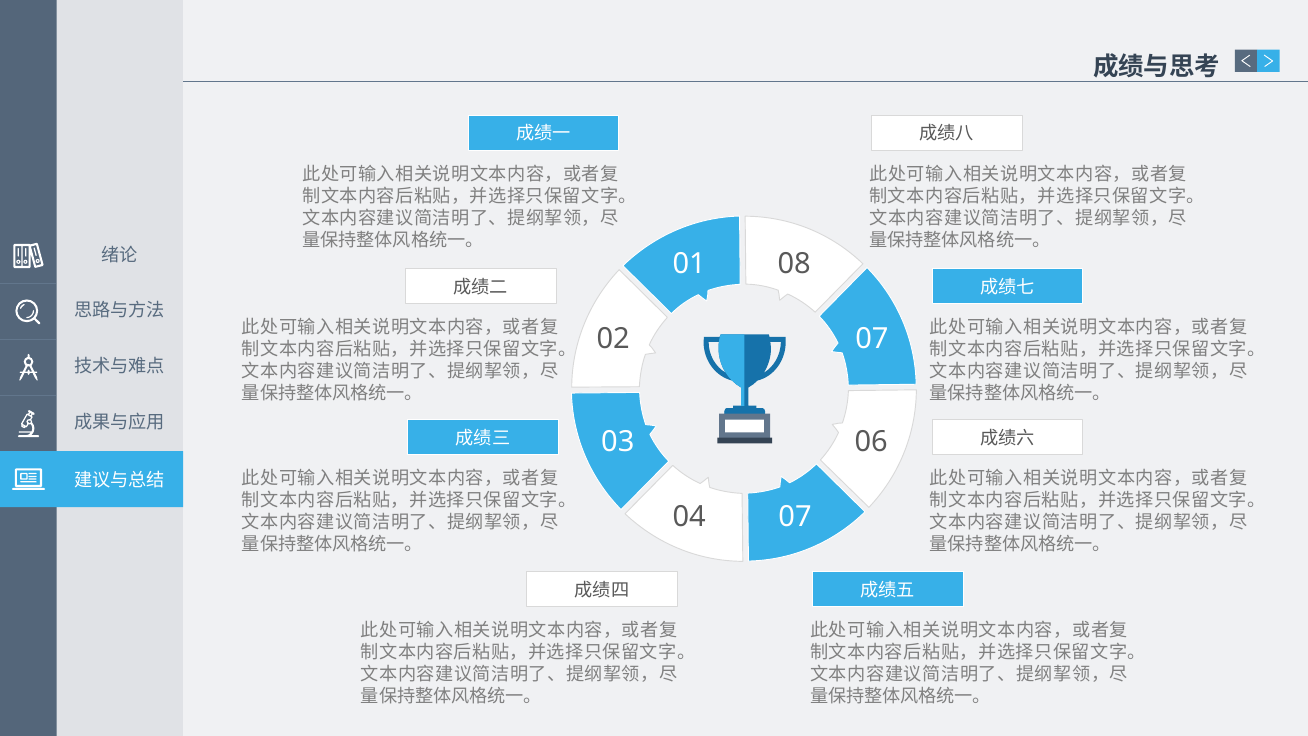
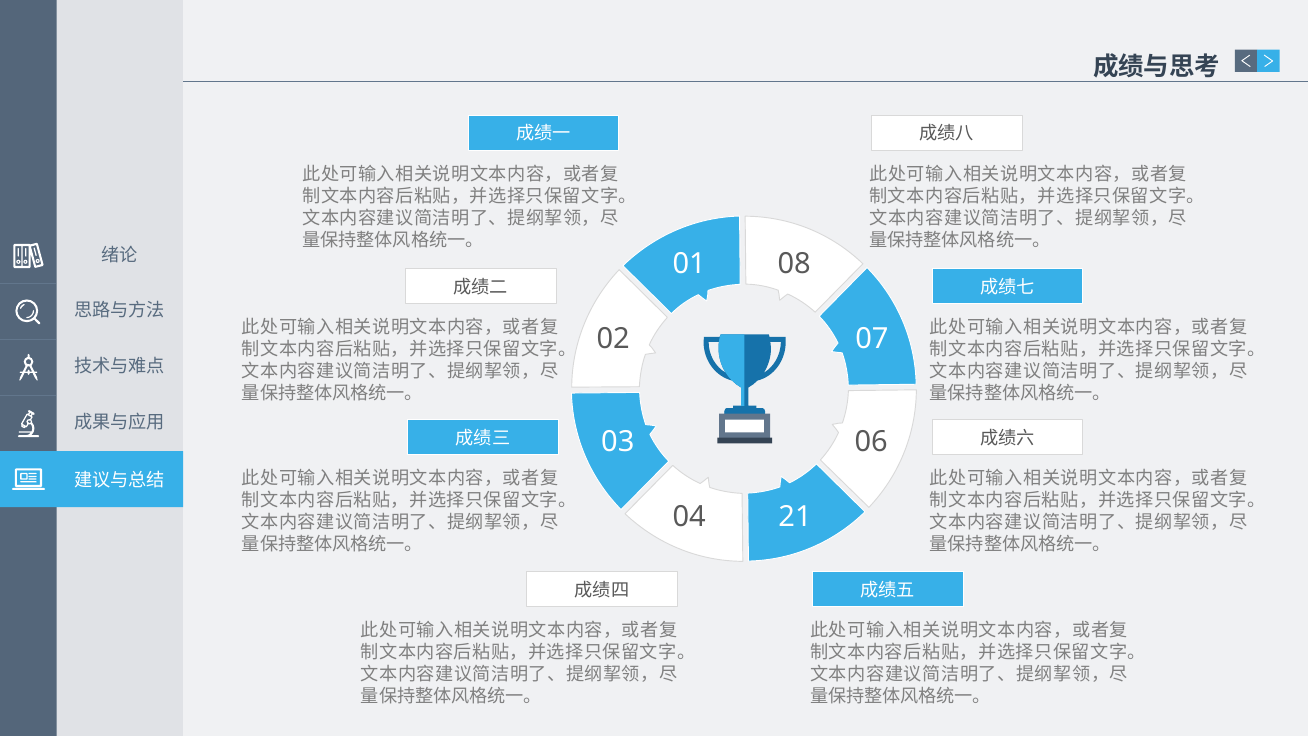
04 07: 07 -> 21 (795, 517)
